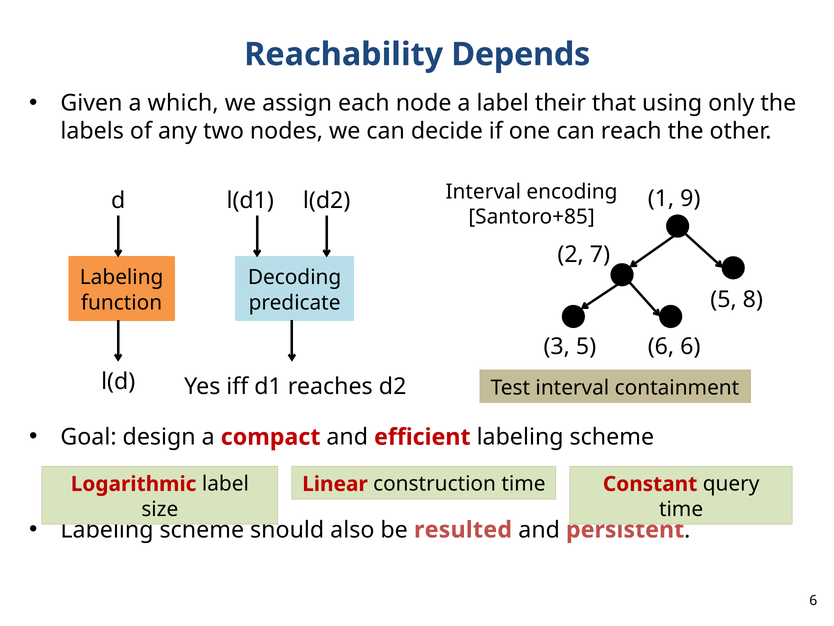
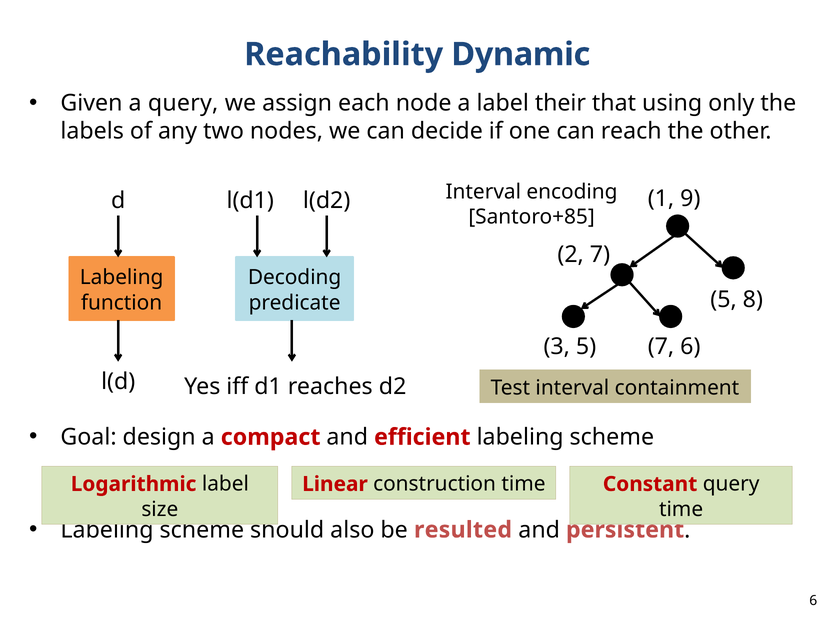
Depends: Depends -> Dynamic (521, 54)
a which: which -> query (183, 103)
6: 6 -> 7 (661, 346)
